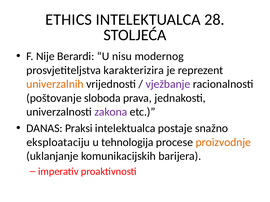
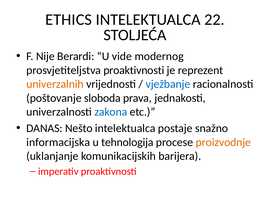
28: 28 -> 22 (214, 20)
nisu: nisu -> vide (122, 56)
prosvjetiteljstva karakterizira: karakterizira -> proaktivnosti (134, 70)
vježbanje colour: purple -> blue (168, 84)
zakona colour: purple -> blue (111, 112)
Praksi: Praksi -> Nešto (79, 129)
eksploataciju: eksploataciju -> informacijska (58, 143)
